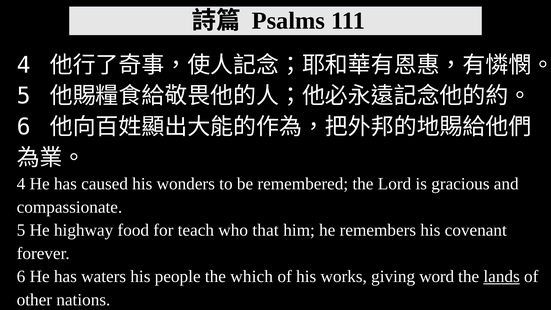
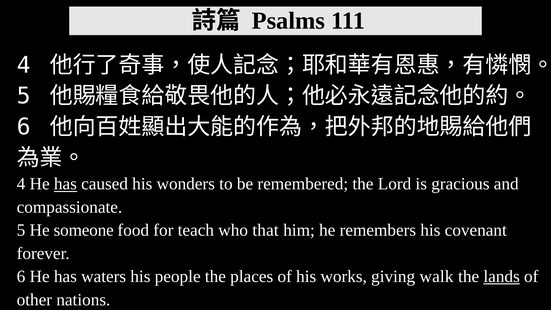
has underline: none -> present (65, 184)
highway: highway -> someone (84, 230)
which: which -> places (252, 276)
word: word -> walk (437, 276)
